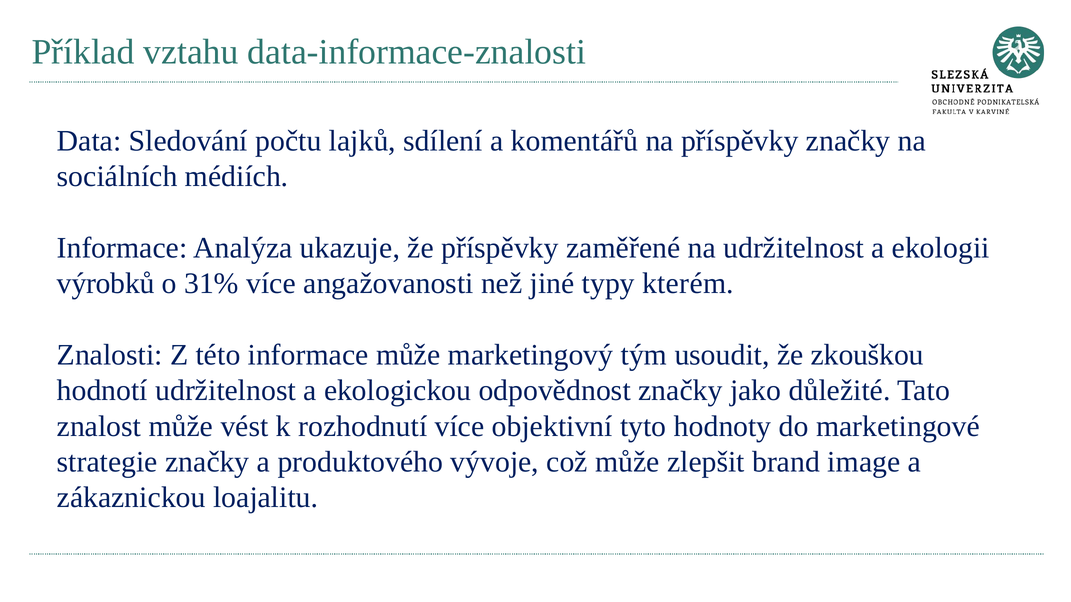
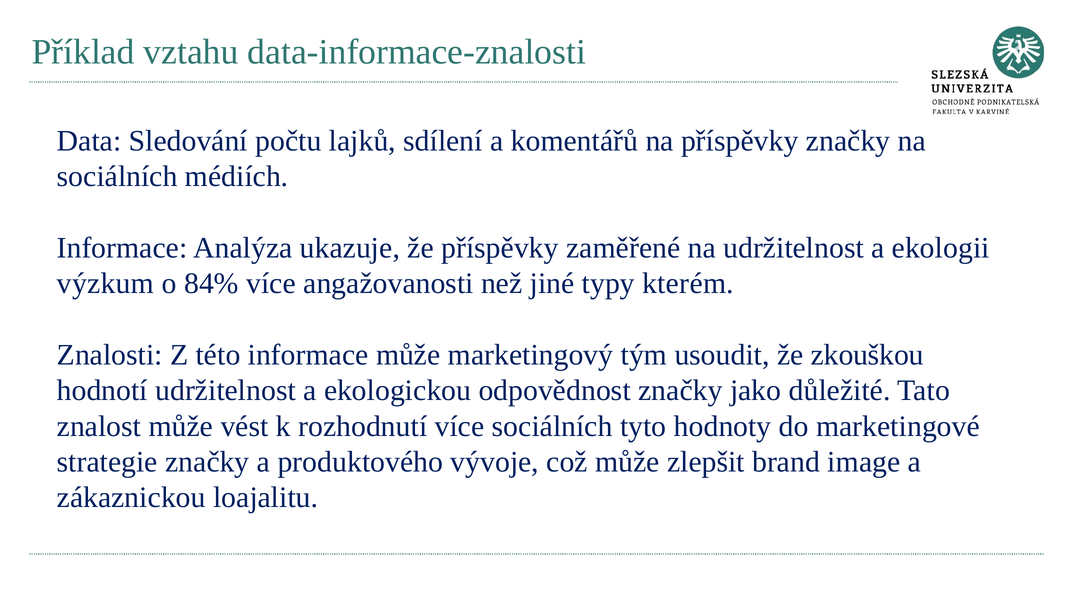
výrobků: výrobků -> výzkum (105, 284)
31%: 31% -> 84% (211, 284)
více objektivní: objektivní -> sociálních (552, 427)
